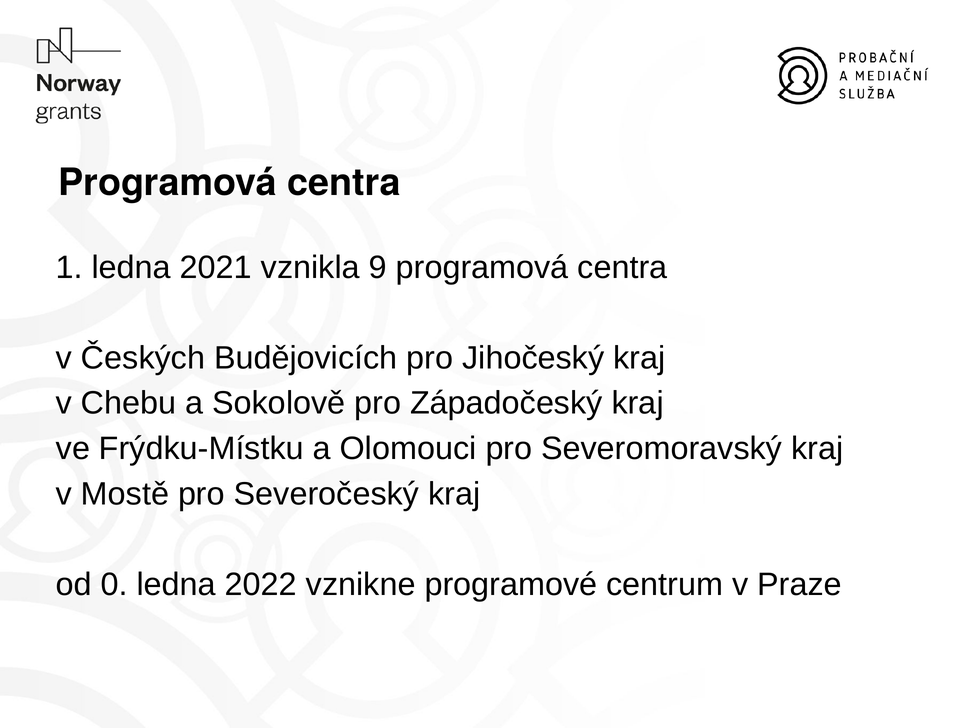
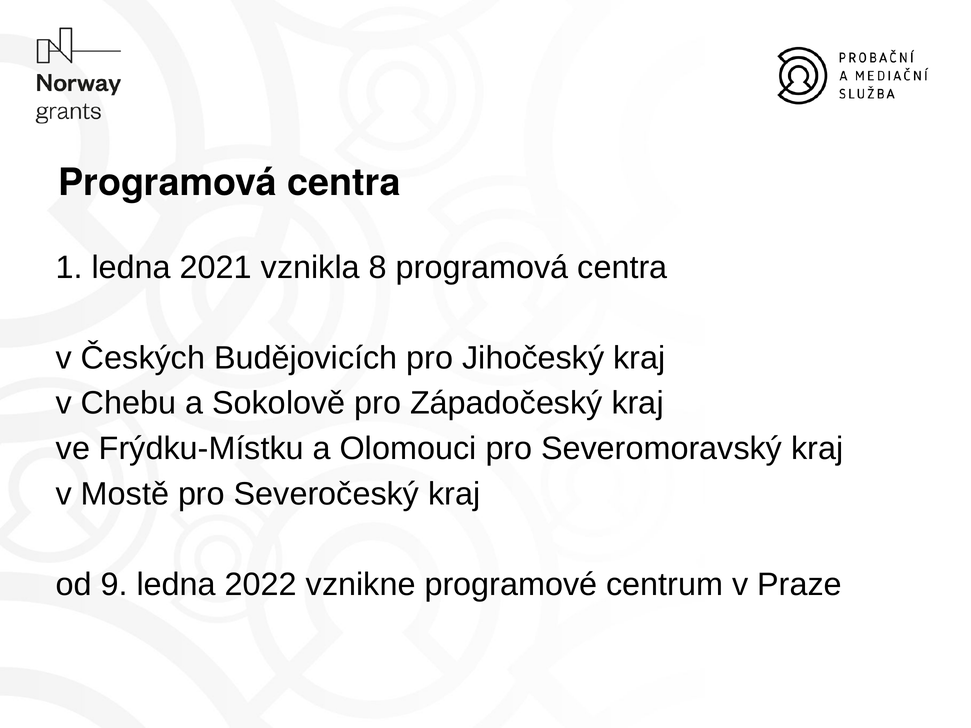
9: 9 -> 8 (378, 268)
0: 0 -> 9 (114, 585)
